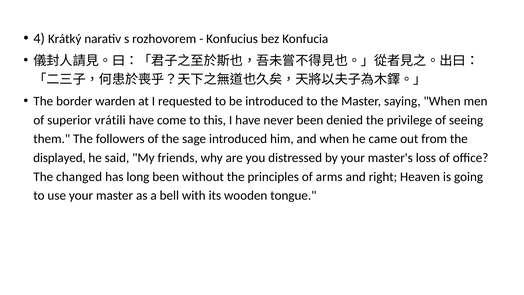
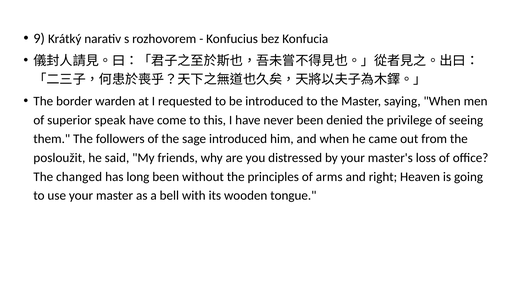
4: 4 -> 9 (39, 38)
vrátili: vrátili -> speak (110, 120)
displayed: displayed -> posloužit (59, 158)
